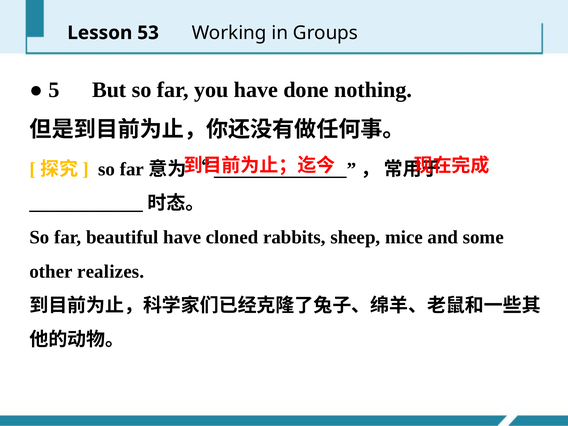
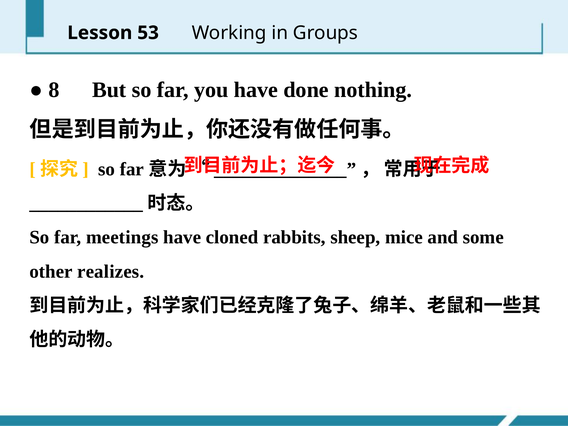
5: 5 -> 8 (54, 90)
beautiful: beautiful -> meetings (122, 237)
